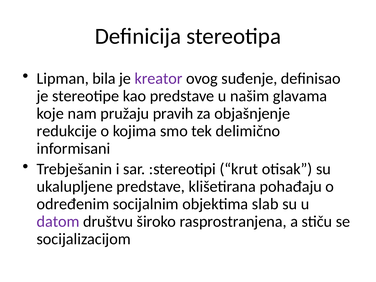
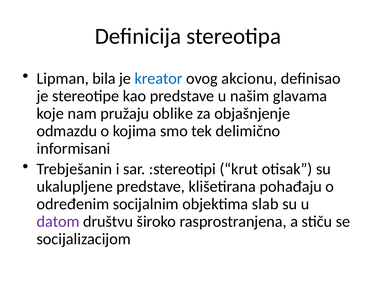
kreator colour: purple -> blue (159, 79)
suđenje: suđenje -> akcionu (249, 79)
pravih: pravih -> oblike (173, 114)
redukcije: redukcije -> odmazdu (67, 131)
